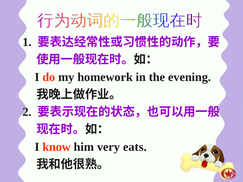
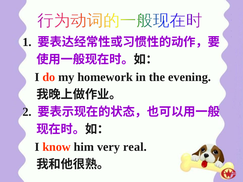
eats: eats -> real (135, 147)
